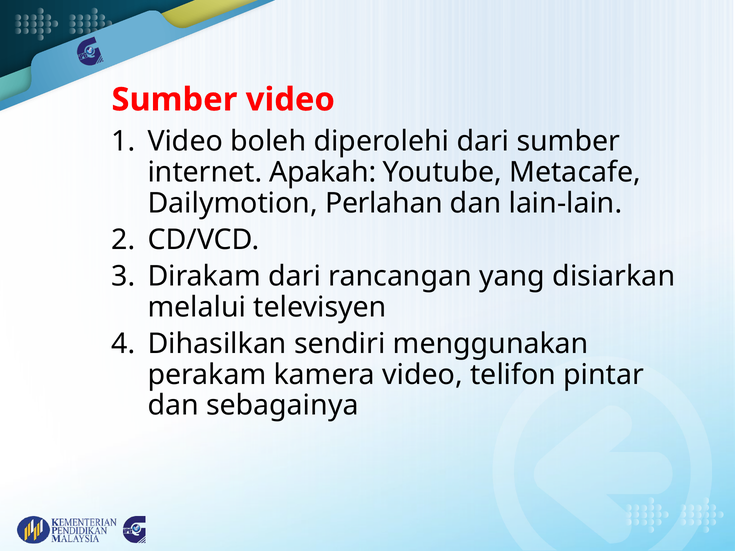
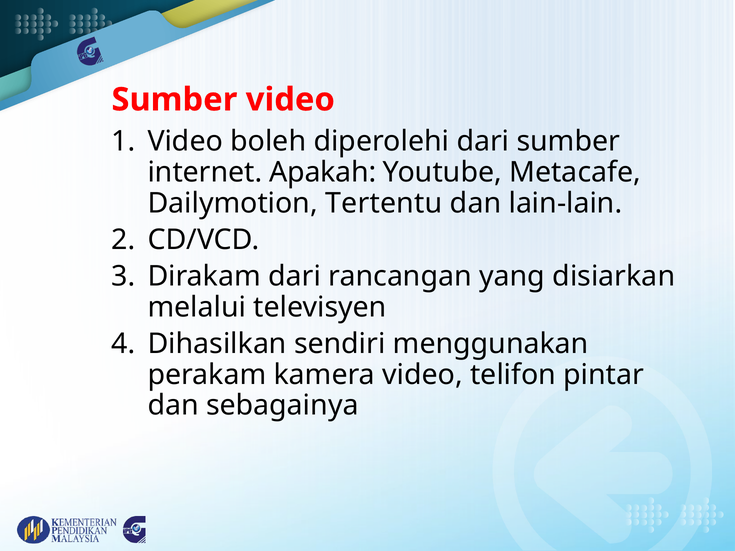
Perlahan: Perlahan -> Tertentu (384, 203)
